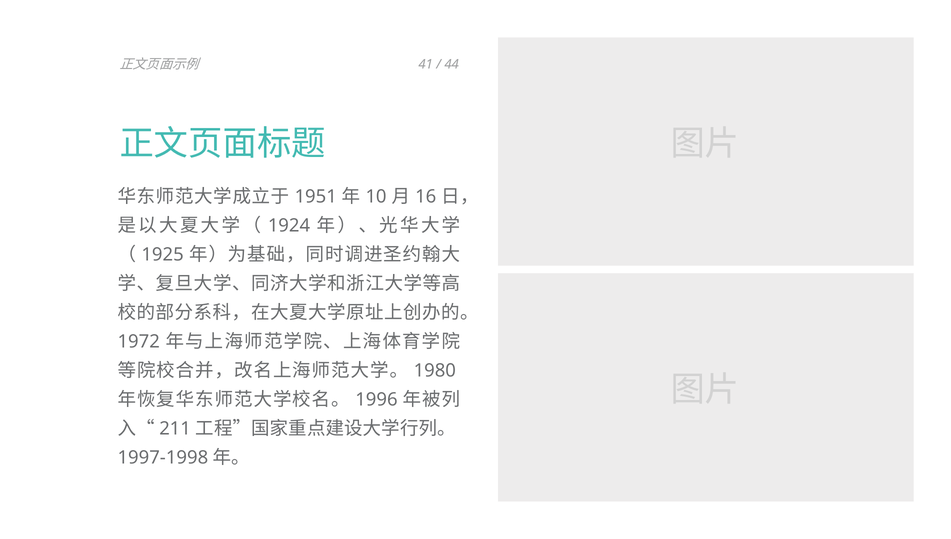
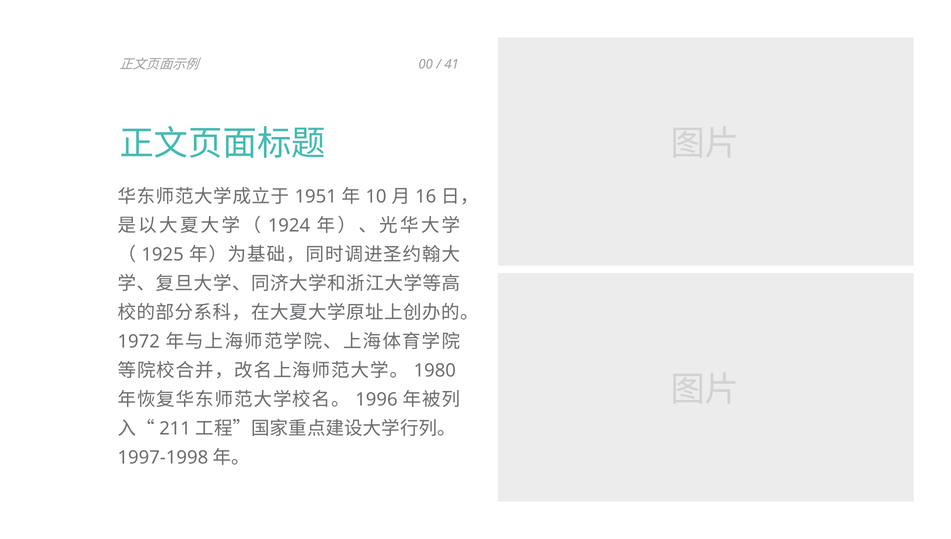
41: 41 -> 00 (426, 64)
44: 44 -> 41 (452, 64)
